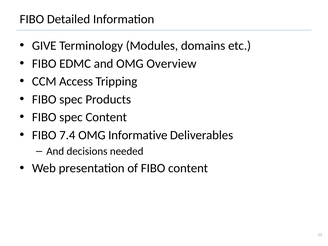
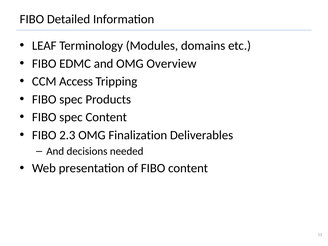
GIVE: GIVE -> LEAF (44, 46)
7.4: 7.4 -> 2.3 (67, 135)
Informative: Informative -> Finalization (138, 135)
